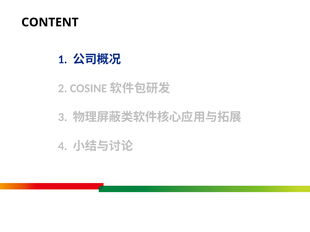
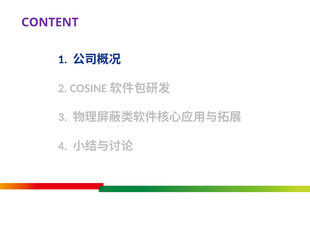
CONTENT colour: black -> purple (50, 22)
